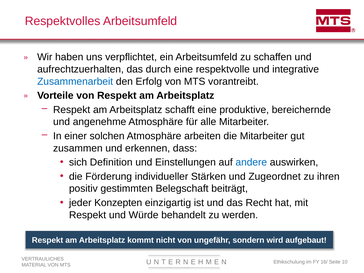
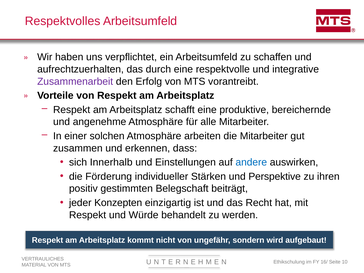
Zusammenarbeit colour: blue -> purple (75, 81)
Definition: Definition -> Innerhalb (111, 162)
Zugeordnet: Zugeordnet -> Perspektive (275, 176)
